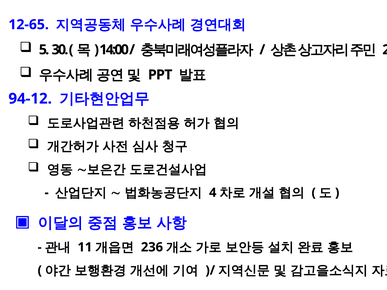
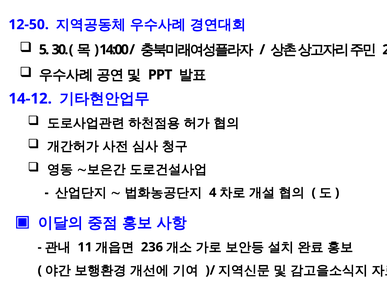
12-65: 12-65 -> 12-50 (29, 25)
94-12: 94-12 -> 14-12 (30, 99)
